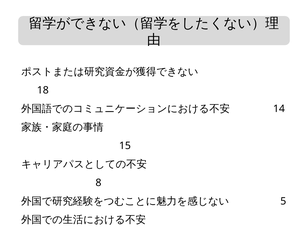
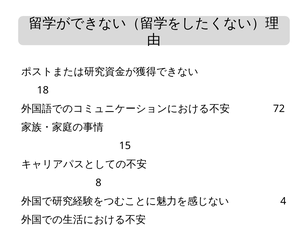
14: 14 -> 72 (279, 109)
5: 5 -> 4 (283, 201)
